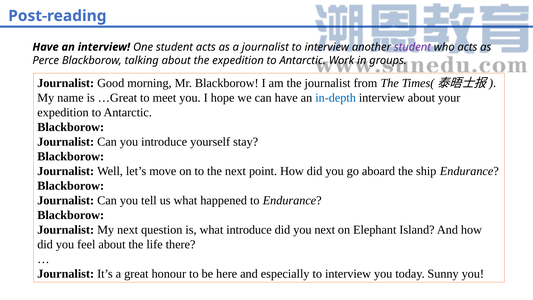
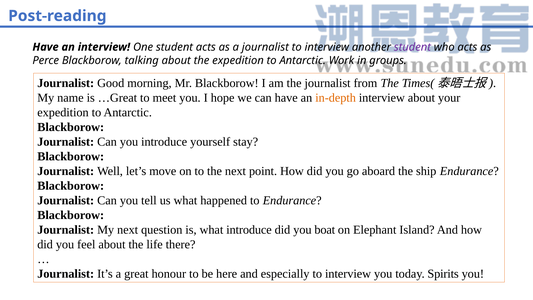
in-depth colour: blue -> orange (336, 98)
you next: next -> boat (325, 230)
Sunny: Sunny -> Spirits (443, 274)
